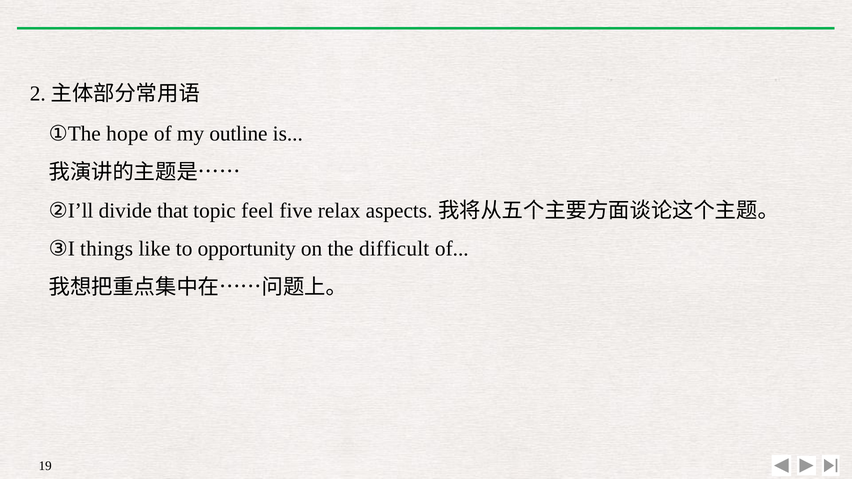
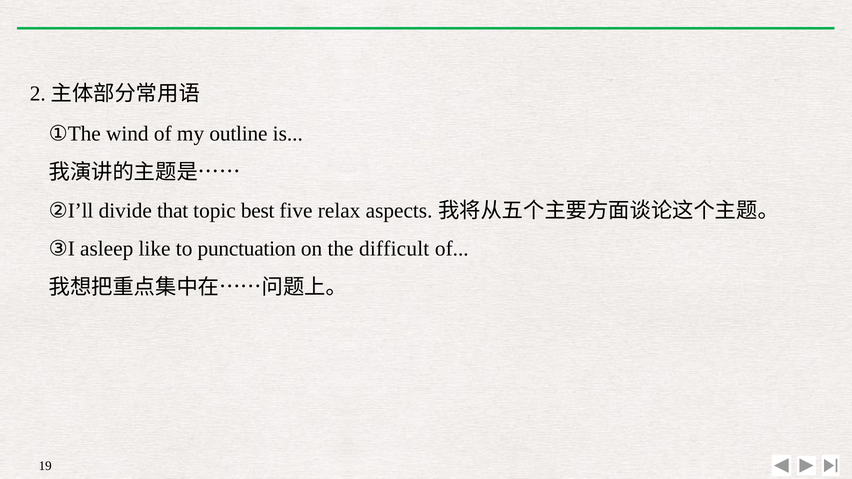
hope: hope -> wind (127, 134)
feel: feel -> best (258, 211)
things: things -> asleep (107, 249)
opportunity: opportunity -> punctuation (247, 249)
